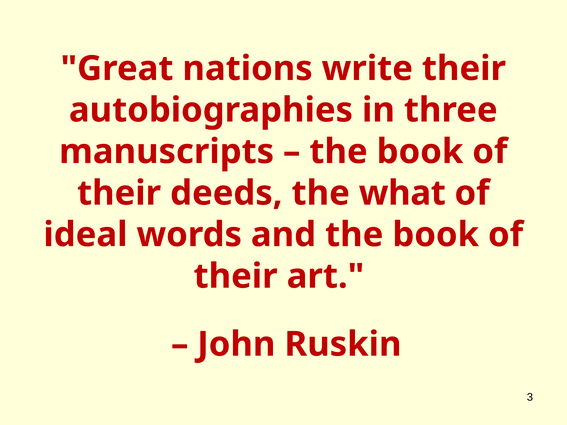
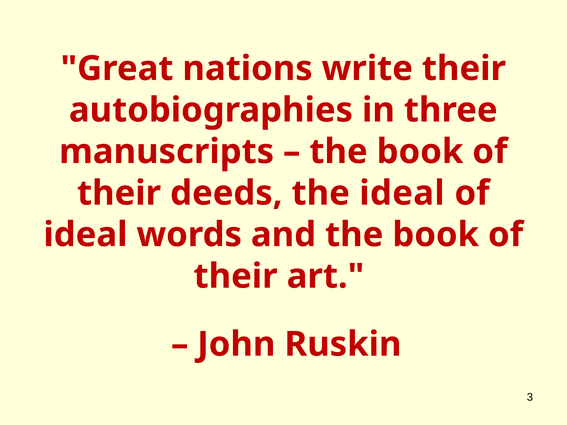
the what: what -> ideal (402, 193)
